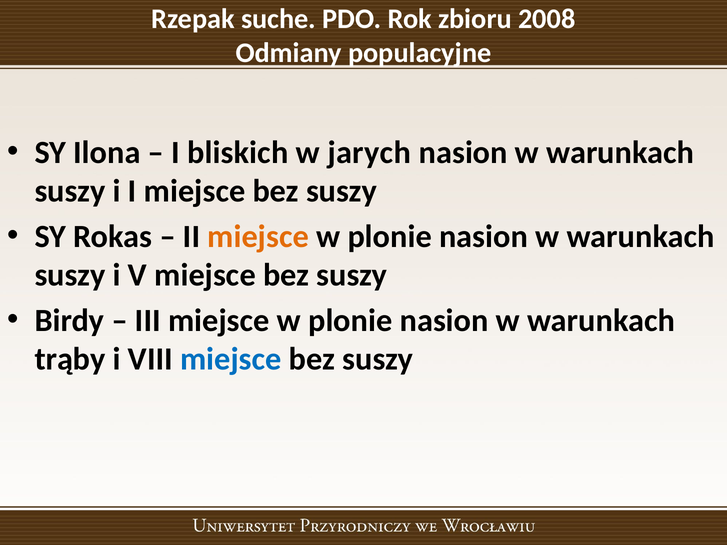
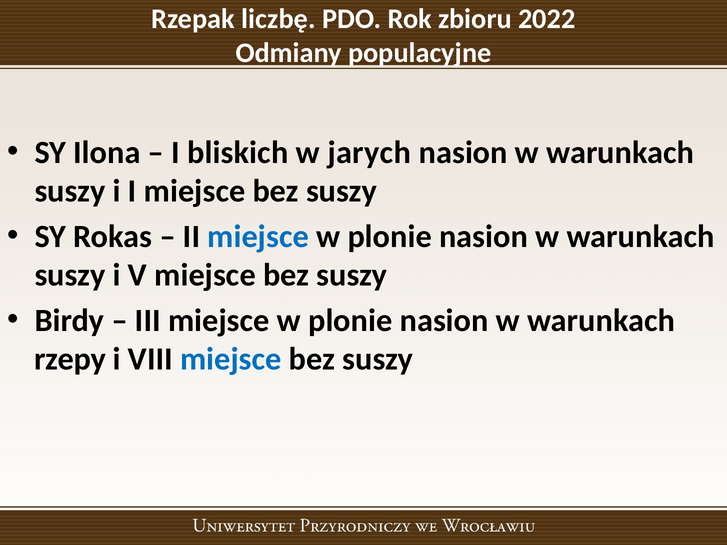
suche: suche -> liczbę (278, 19)
2008: 2008 -> 2022 (547, 19)
miejsce colour: orange -> blue (258, 237)
trąby: trąby -> rzepy (70, 359)
